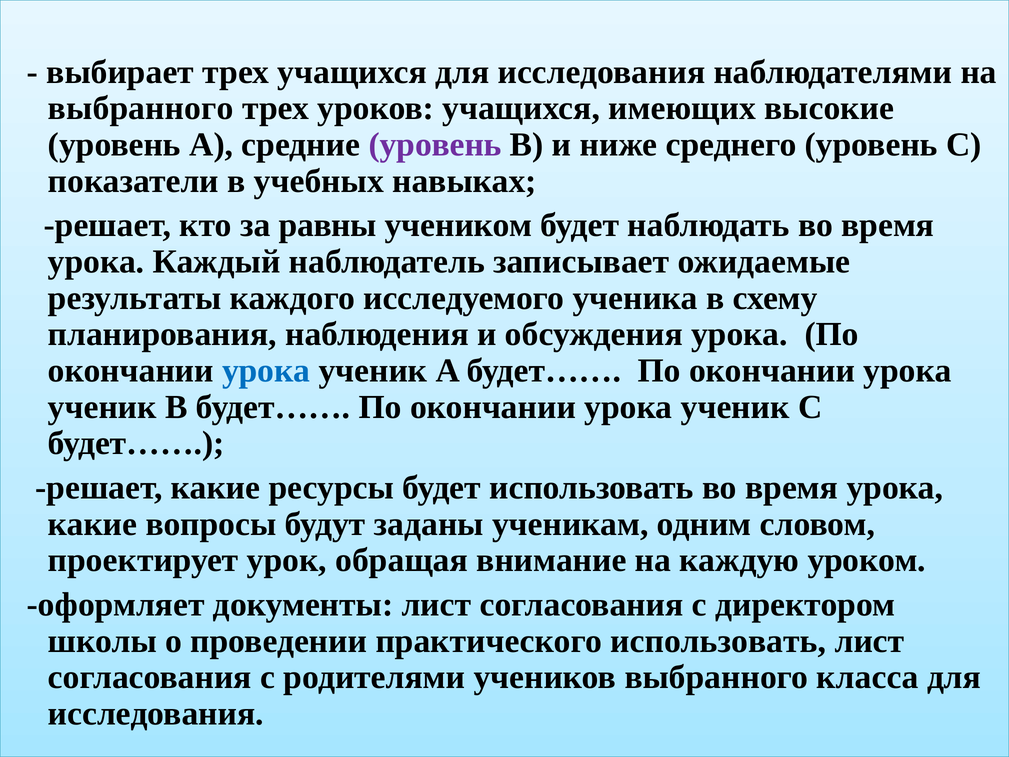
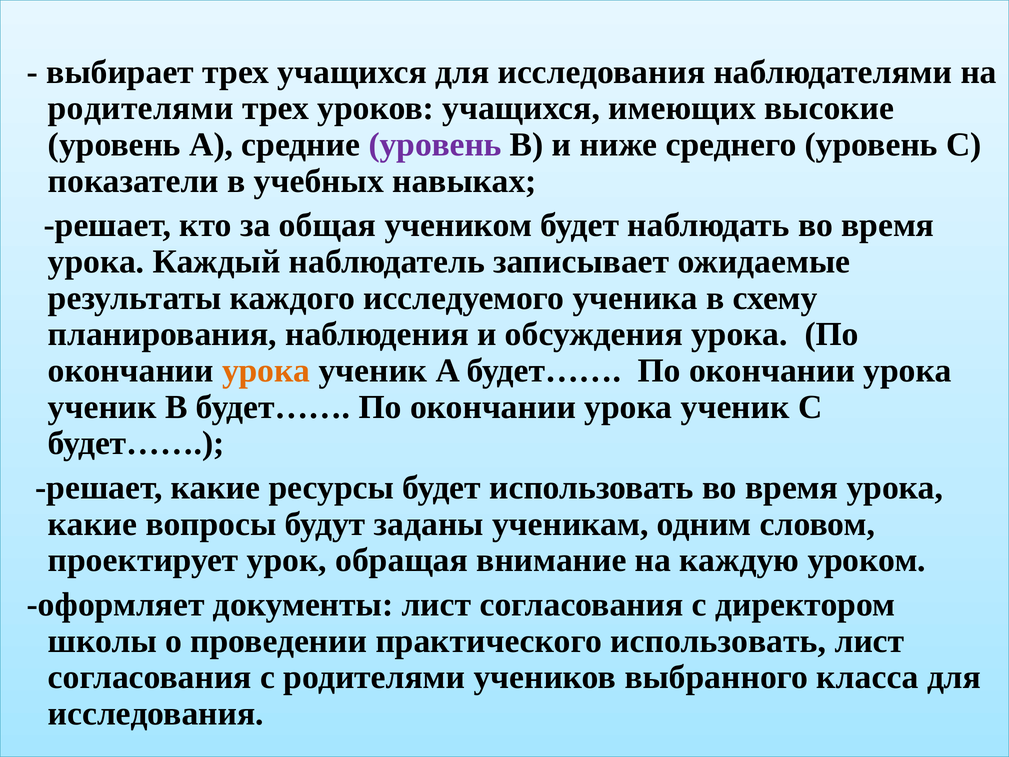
выбранного: выбранного -> родителями (141, 108)
равны: равны -> общая (327, 225)
урока colour: blue -> orange (266, 370)
